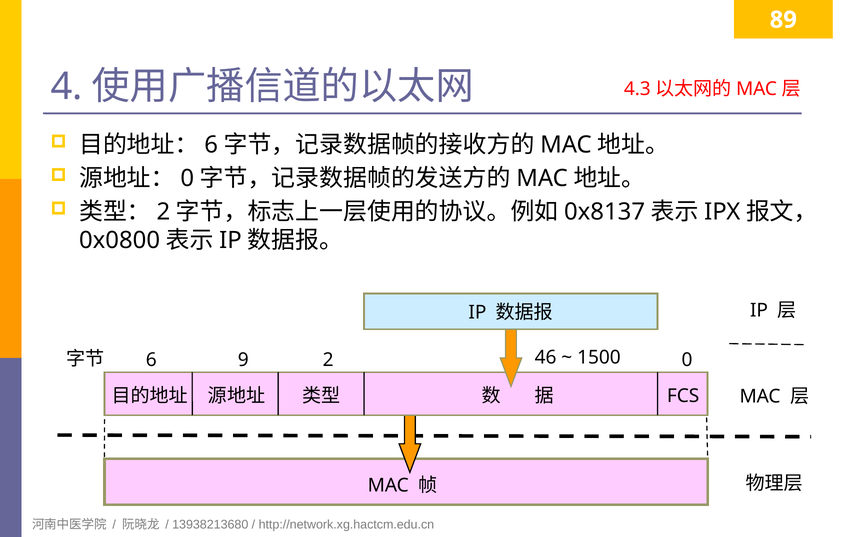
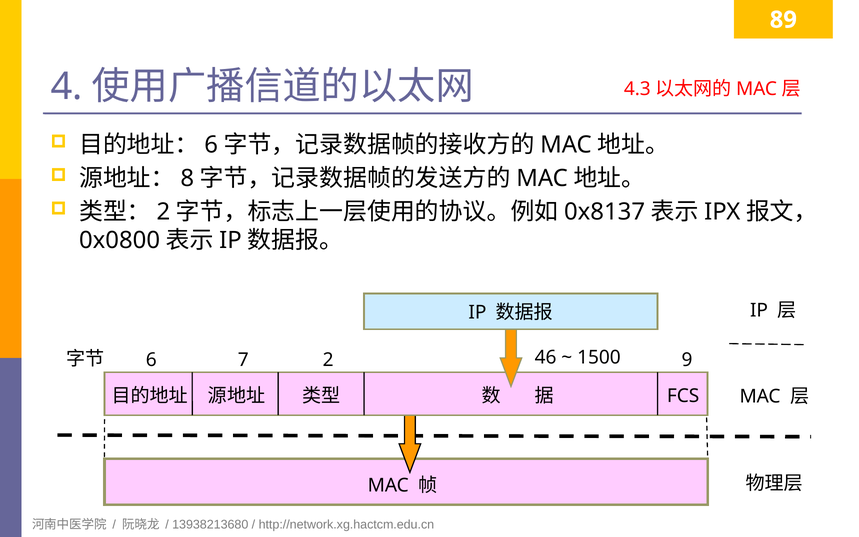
0: 0 -> 8 (187, 178)
9: 9 -> 7 (243, 360)
2 0: 0 -> 9 (687, 360)
